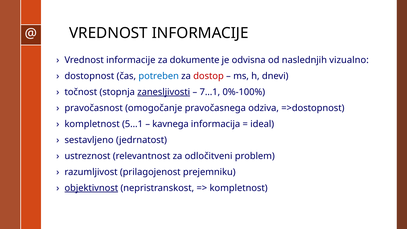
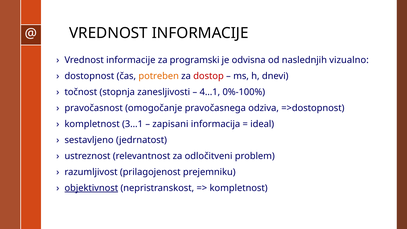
dokumente: dokumente -> programski (195, 60)
potreben colour: blue -> orange (159, 76)
zanesljivosti underline: present -> none (164, 92)
7…1: 7…1 -> 4…1 (210, 92)
5…1: 5…1 -> 3…1 (133, 124)
kavnega: kavnega -> zapisani (170, 124)
